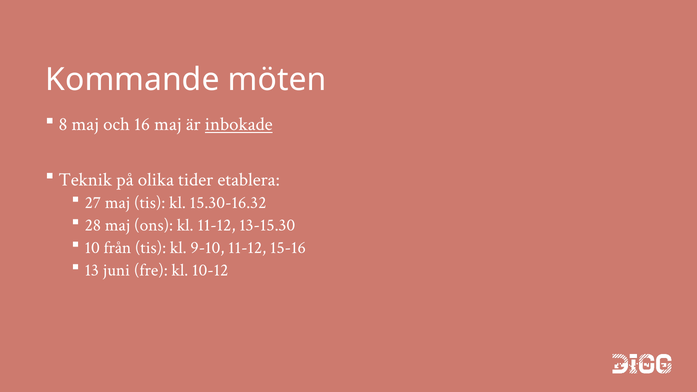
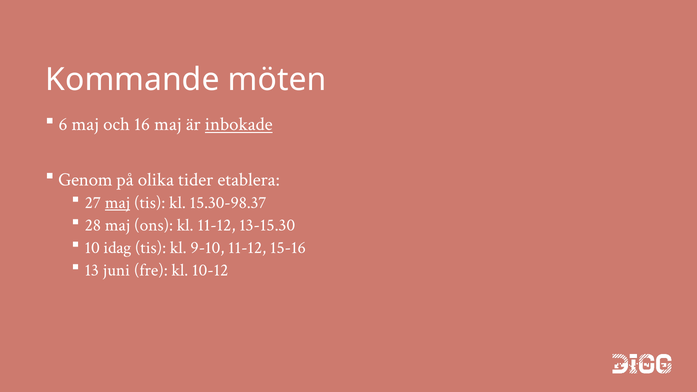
8: 8 -> 6 (63, 124)
Teknik: Teknik -> Genom (85, 180)
maj underline: none -> present (118, 203)
15.30-16.32: 15.30-16.32 -> 15.30-98.37 (228, 203)
från: från -> idag (117, 248)
